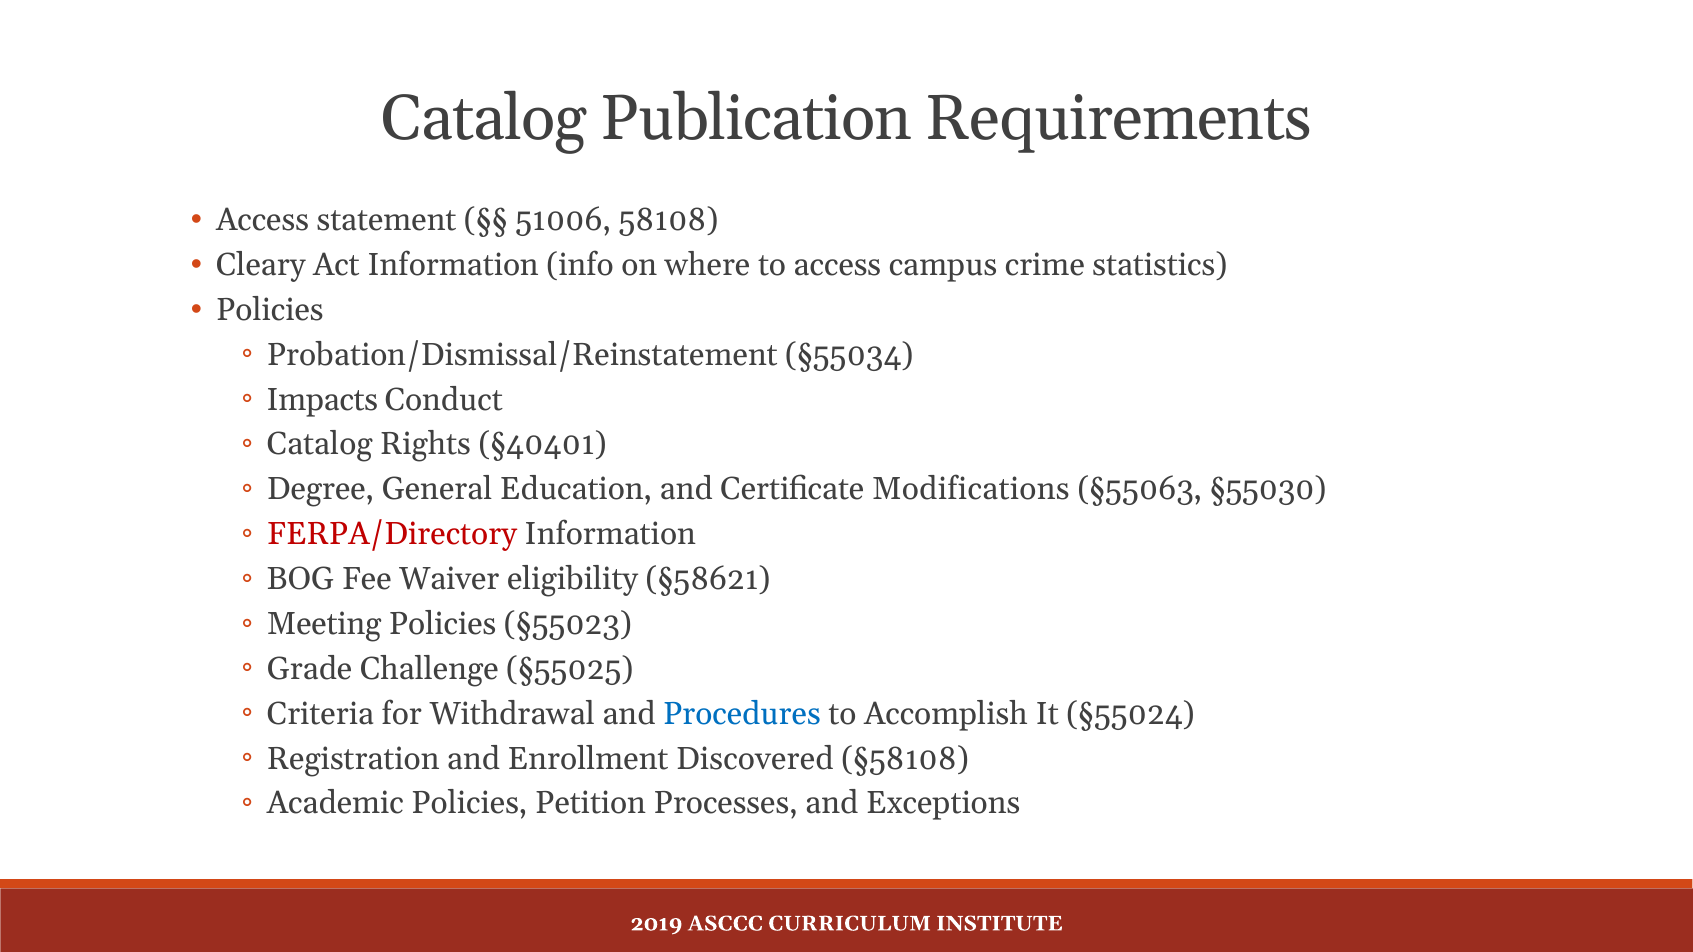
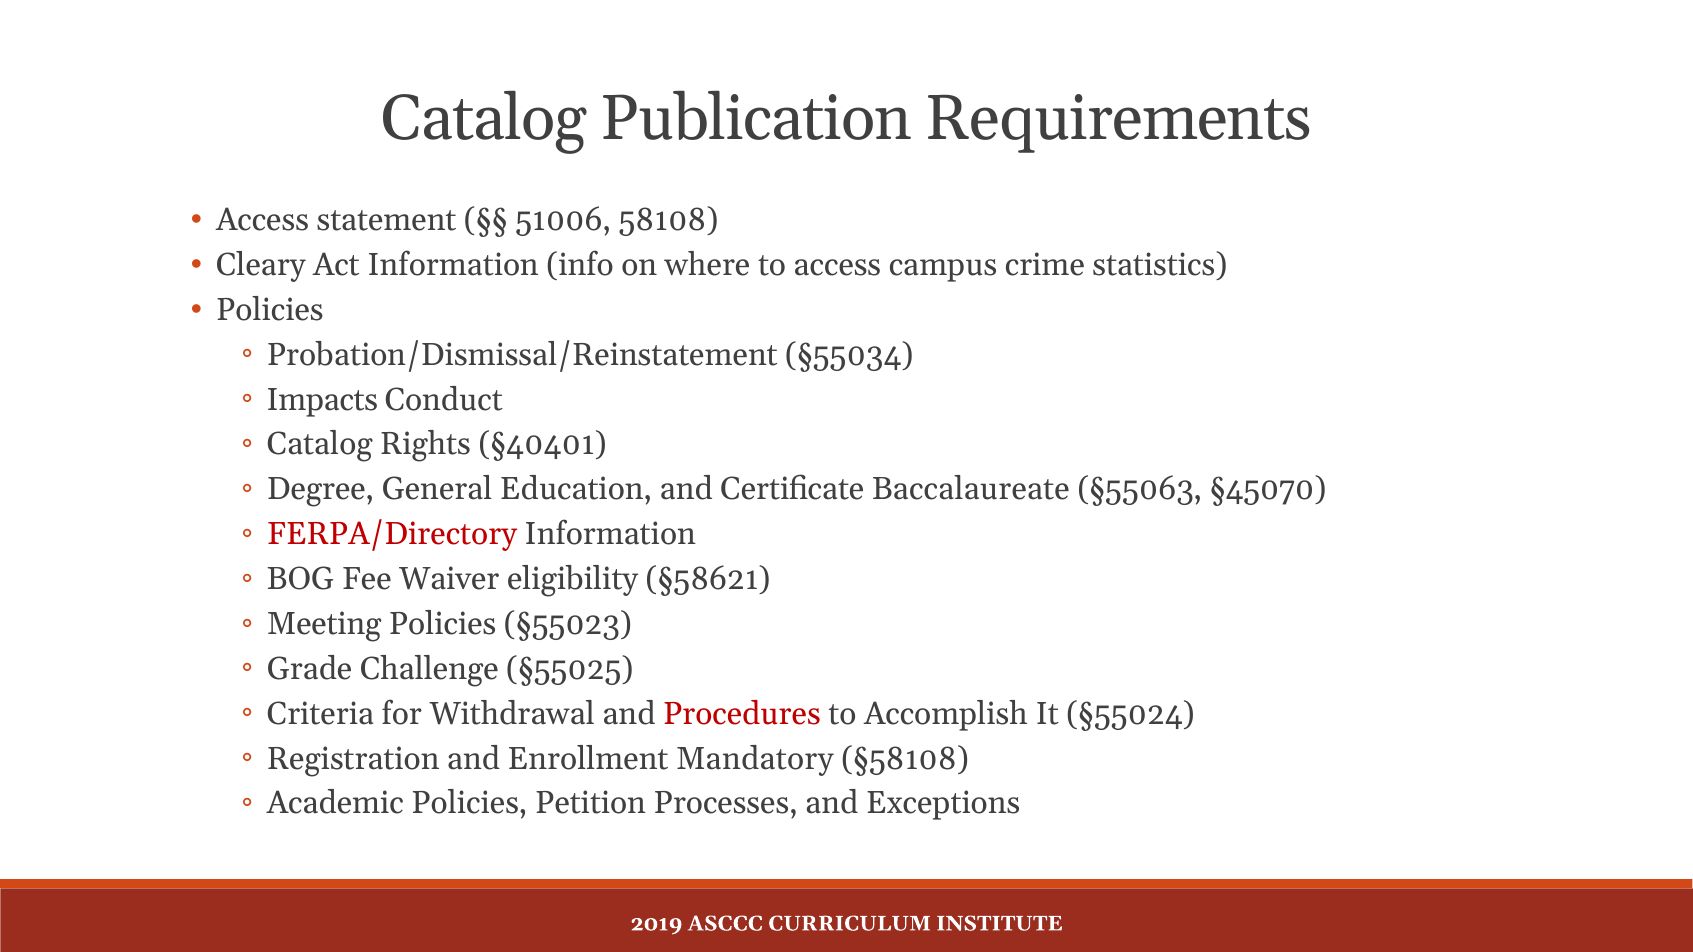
Modifications: Modifications -> Baccalaureate (971, 490)
§55030: §55030 -> §45070 (1268, 490)
Procedures colour: blue -> red (742, 714)
Discovered: Discovered -> Mandatory (755, 759)
